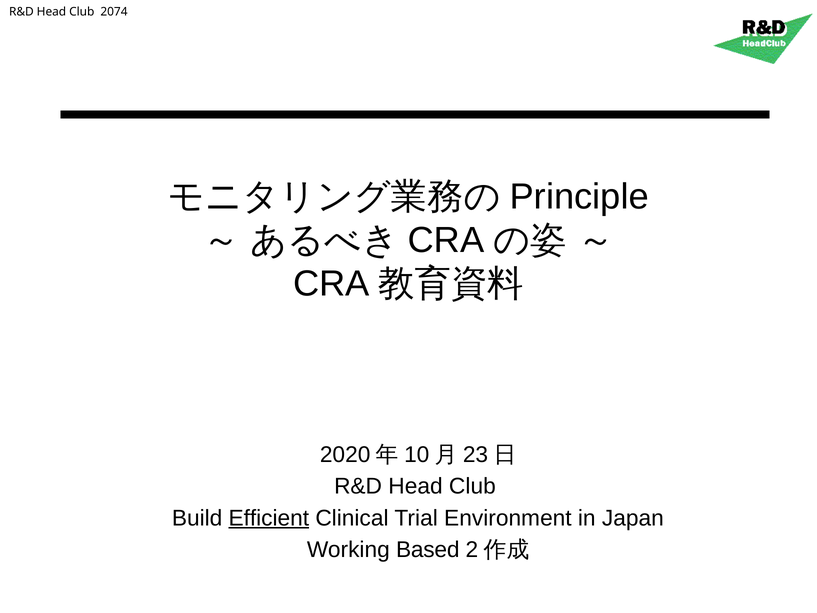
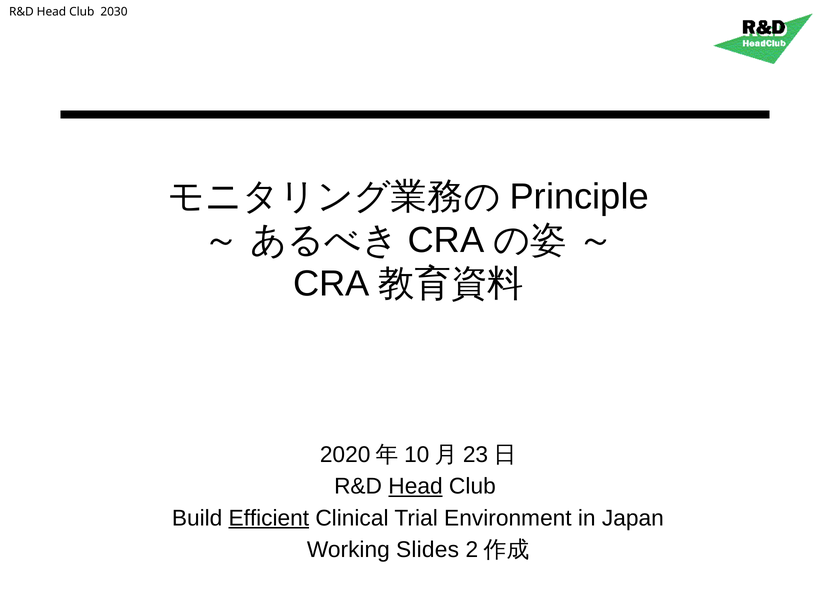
2074: 2074 -> 2030 (114, 12)
Head underline: none -> present (416, 486)
Based: Based -> Slides (428, 550)
